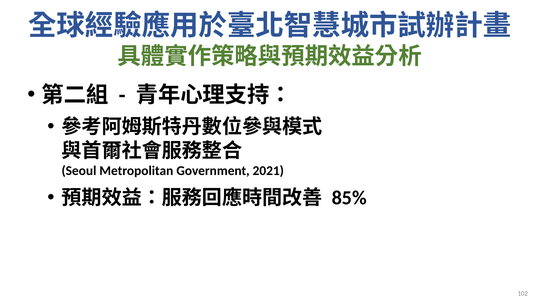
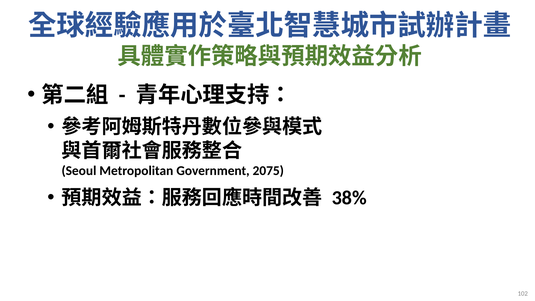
2021: 2021 -> 2075 (268, 171)
85%: 85% -> 38% (349, 198)
